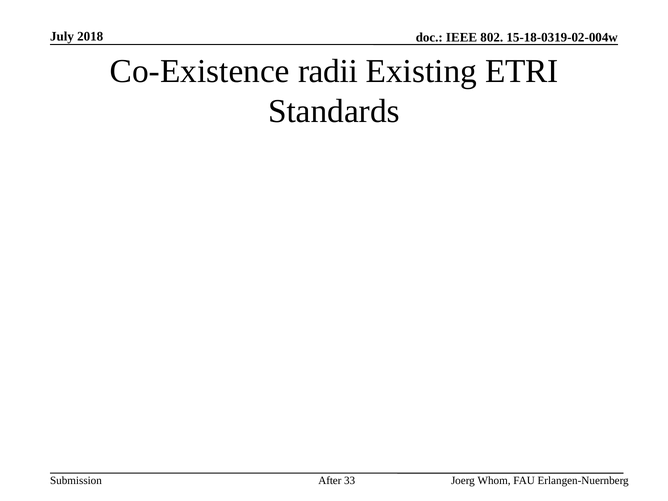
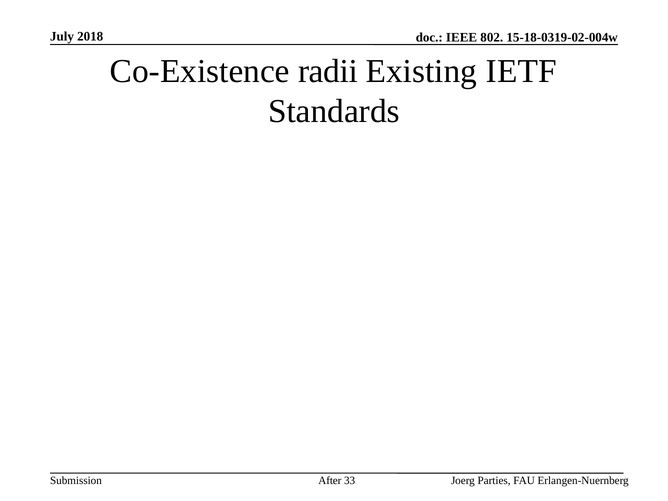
ETRI: ETRI -> IETF (521, 71)
Whom: Whom -> Parties (494, 480)
